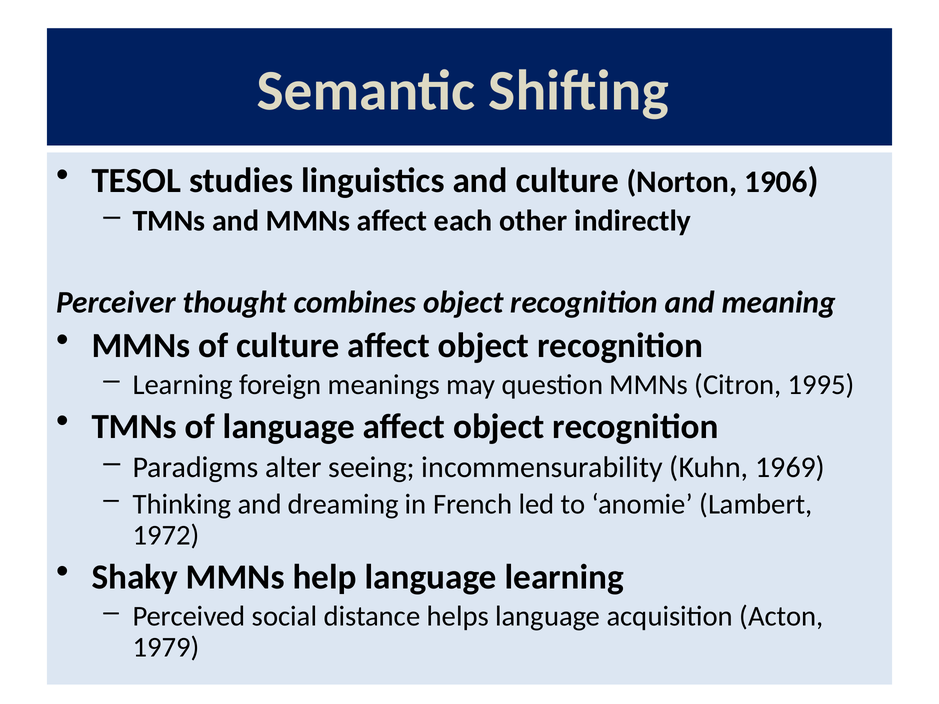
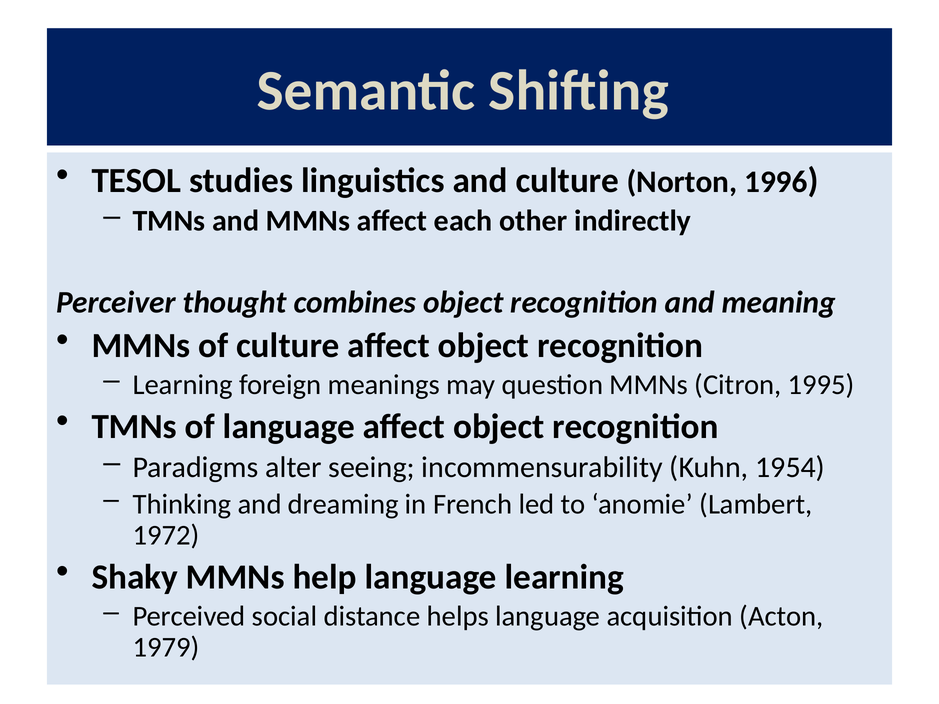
1906: 1906 -> 1996 (776, 182)
1969: 1969 -> 1954 (790, 467)
